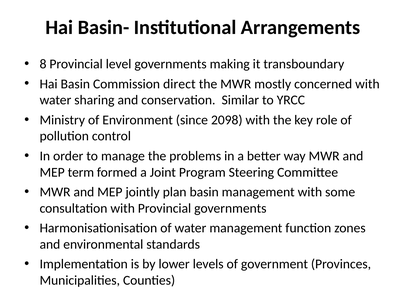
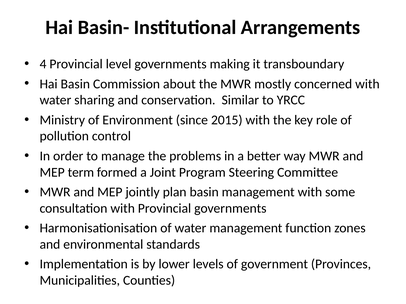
8: 8 -> 4 (43, 64)
direct: direct -> about (179, 84)
2098: 2098 -> 2015 (227, 120)
